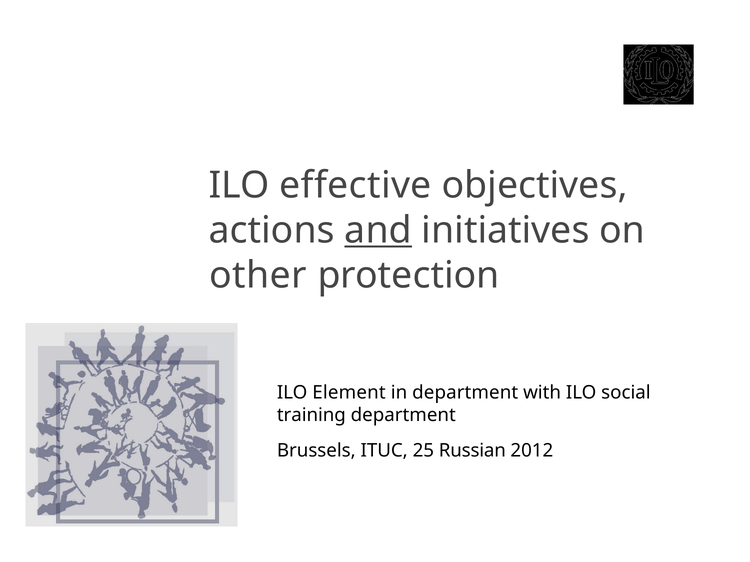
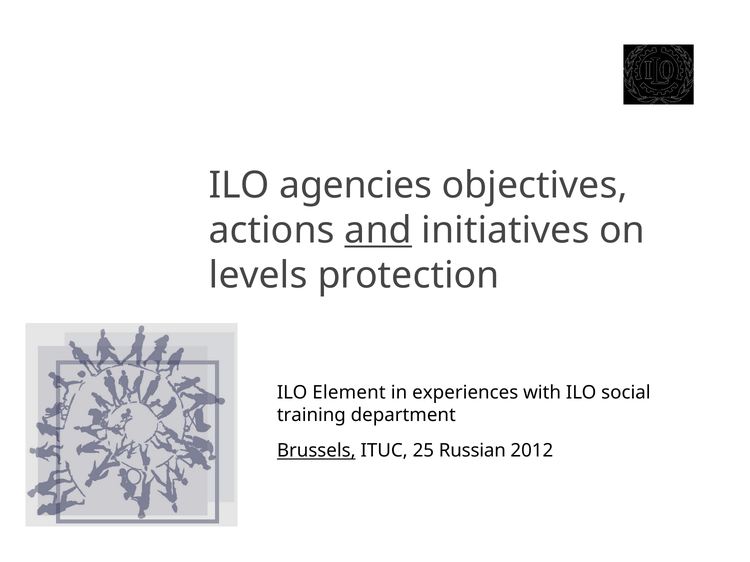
effective: effective -> agencies (356, 186)
other: other -> levels (258, 276)
in department: department -> experiences (465, 393)
Brussels underline: none -> present (316, 451)
